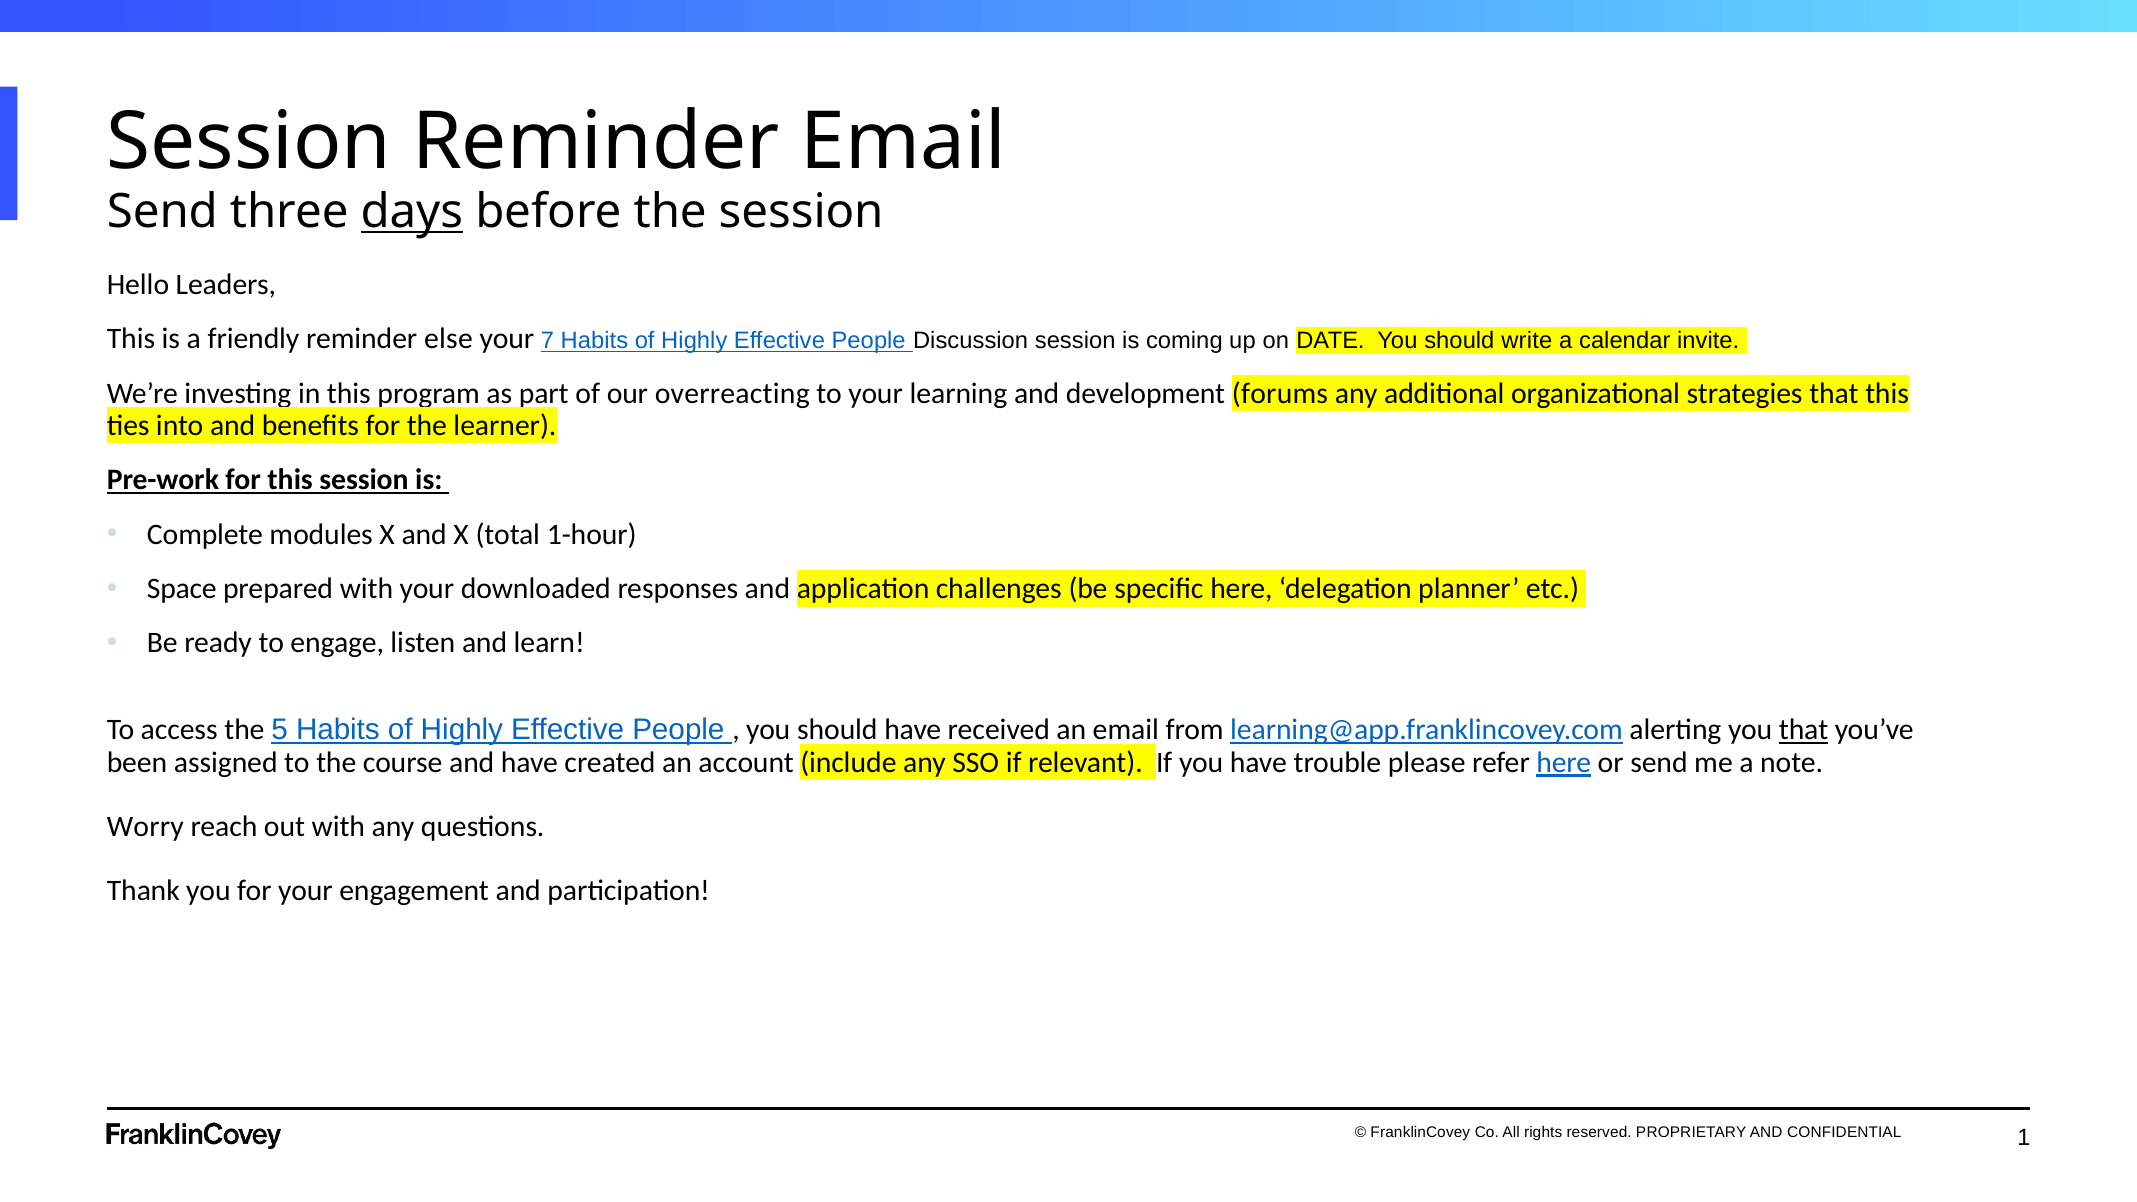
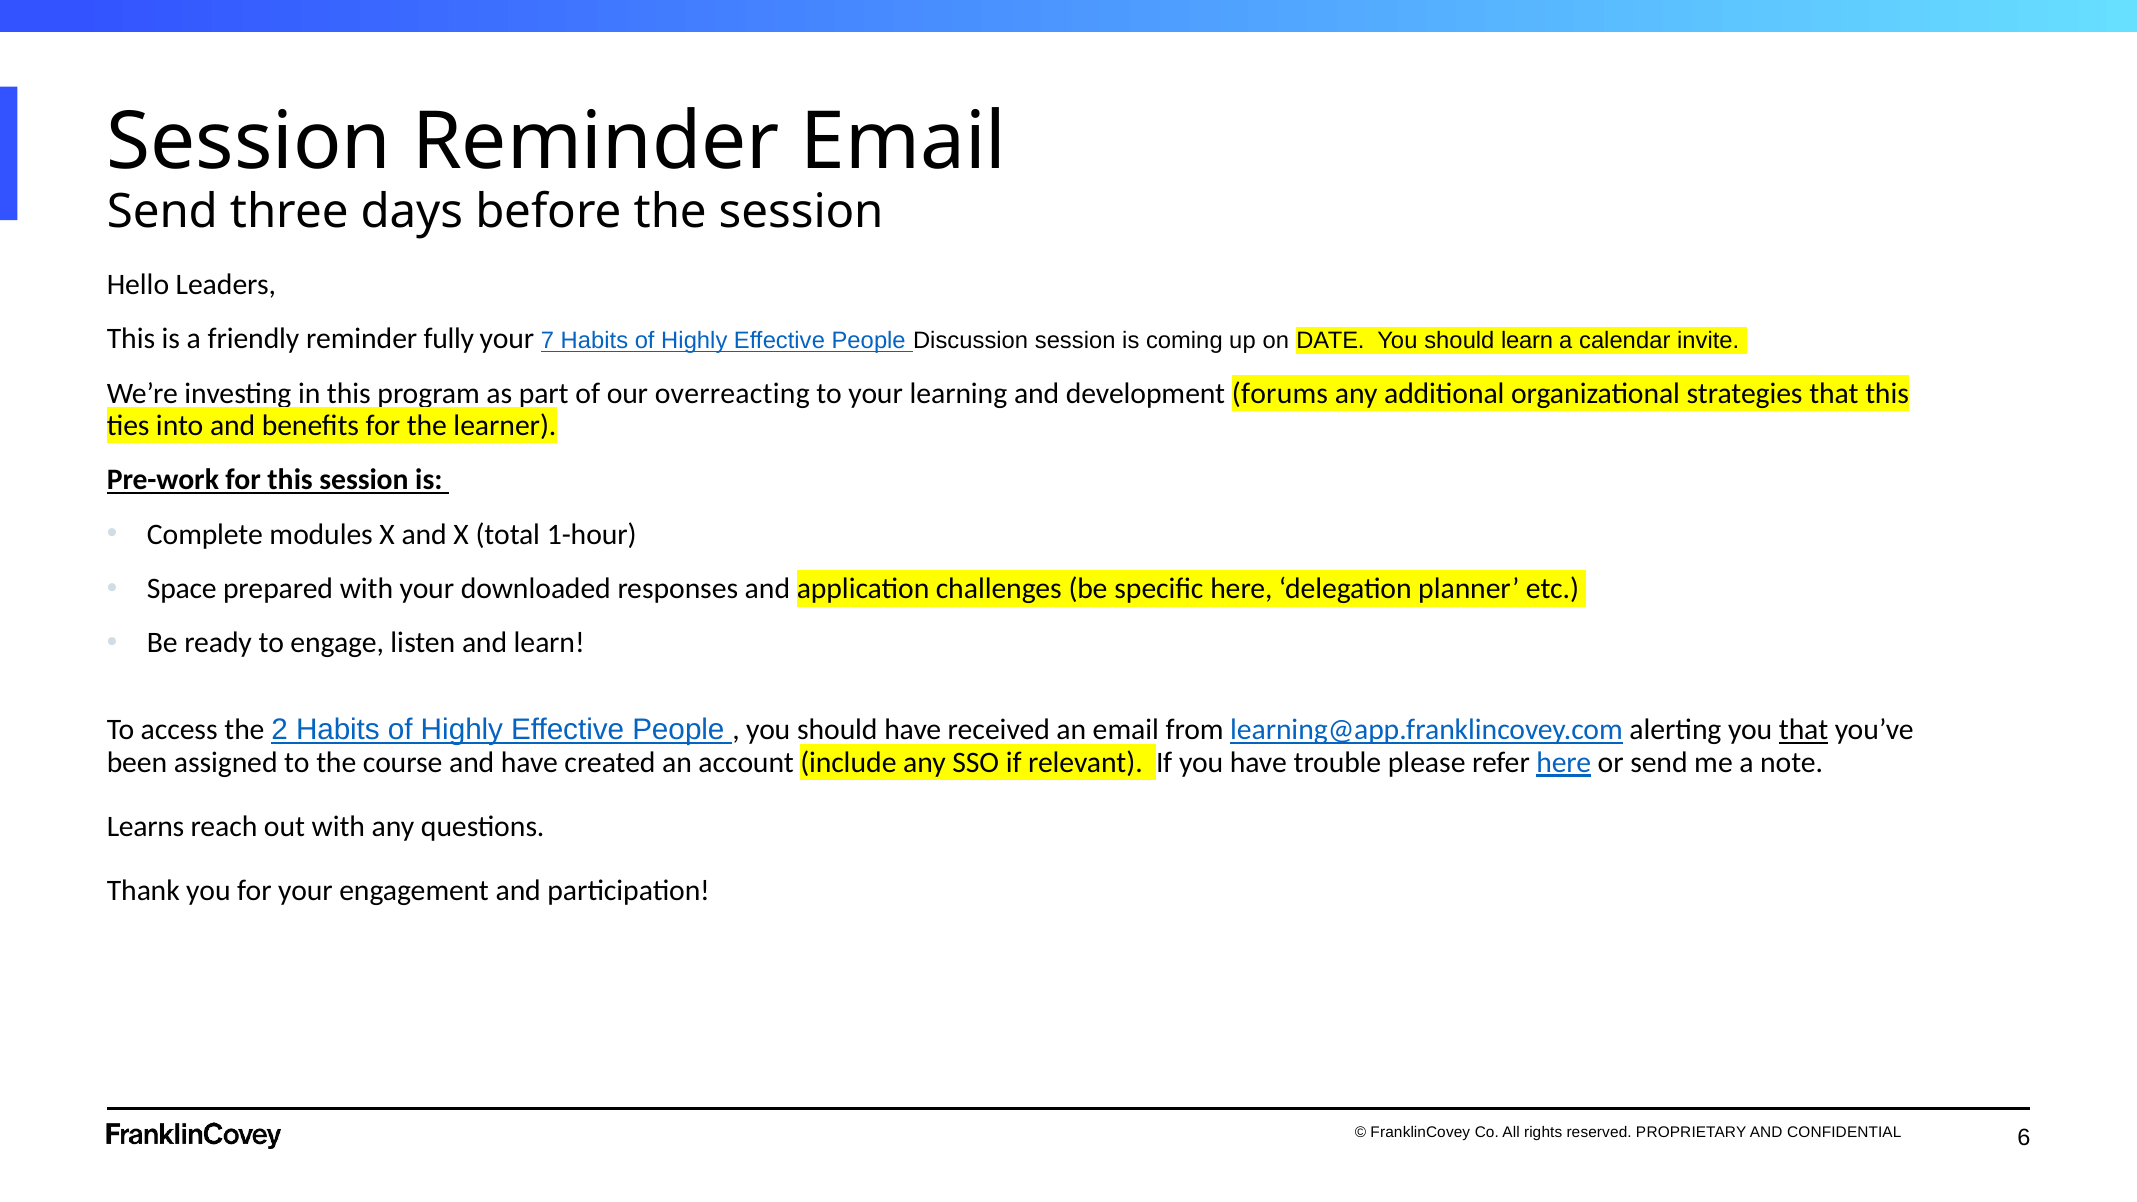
days underline: present -> none (412, 212)
else: else -> fully (449, 339)
should write: write -> learn (1527, 341)
5: 5 -> 2 (280, 730)
Worry: Worry -> Learns (146, 827)
1: 1 -> 6 (2024, 1138)
